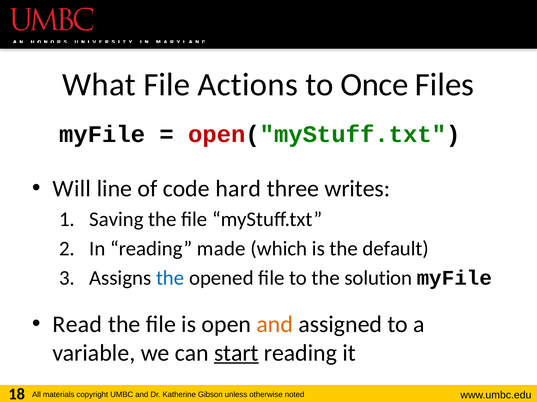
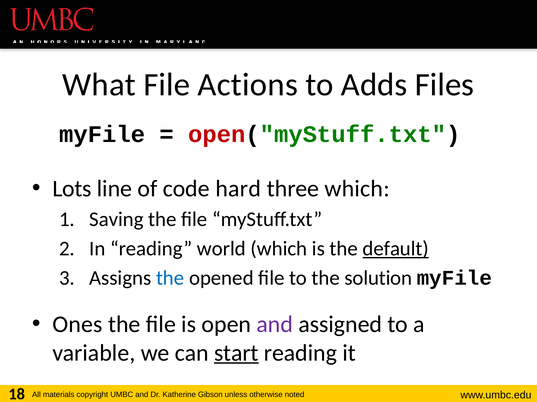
Once: Once -> Adds (374, 85)
Will: Will -> Lots (72, 189)
three writes: writes -> which (357, 189)
made: made -> world (221, 249)
default underline: none -> present (396, 249)
Read: Read -> Ones (77, 325)
and colour: orange -> purple (275, 325)
